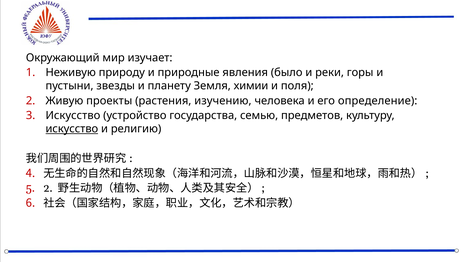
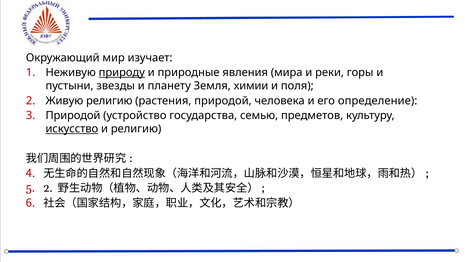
природу underline: none -> present (122, 72)
было: было -> мира (287, 72)
Живую проекты: проекты -> религию (109, 101)
растения изучению: изучению -> природой (223, 101)
Искусство: Искусство -> Природой (73, 115)
